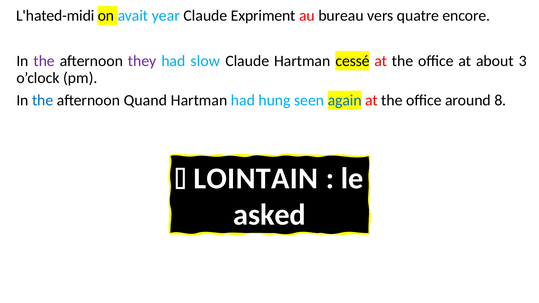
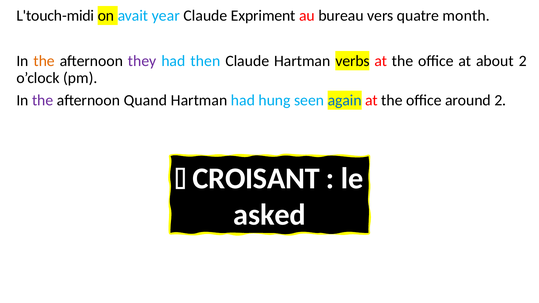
L'hated-midi: L'hated-midi -> L'touch-midi (55, 16)
encore: encore -> month (466, 16)
the colour: purple -> orange (44, 61)
slow: slow -> then (205, 61)
cessé: cessé -> verbs (353, 61)
about 3: 3 -> 2 (523, 61)
the colour: blue -> purple (43, 100)
around 8: 8 -> 2 (500, 100)
LOINTAIN: LOINTAIN -> CROISANT (256, 179)
